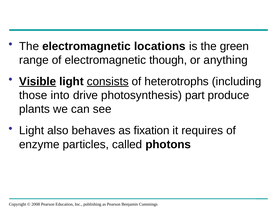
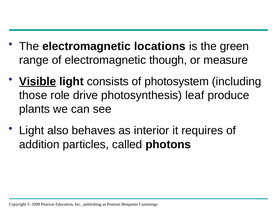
anything: anything -> measure (226, 60)
consists underline: present -> none (108, 81)
heterotrophs: heterotrophs -> photosystem (177, 81)
into: into -> role (60, 95)
part: part -> leaf (195, 95)
fixation: fixation -> interior (152, 130)
enzyme: enzyme -> addition (39, 144)
